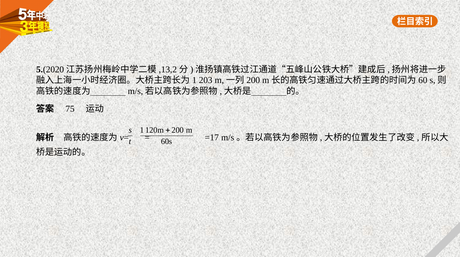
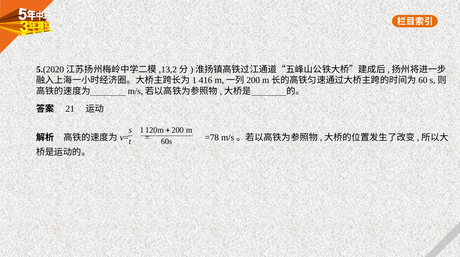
203: 203 -> 416 (206, 80)
75: 75 -> 21 (70, 109)
=17: =17 -> =78 (212, 138)
